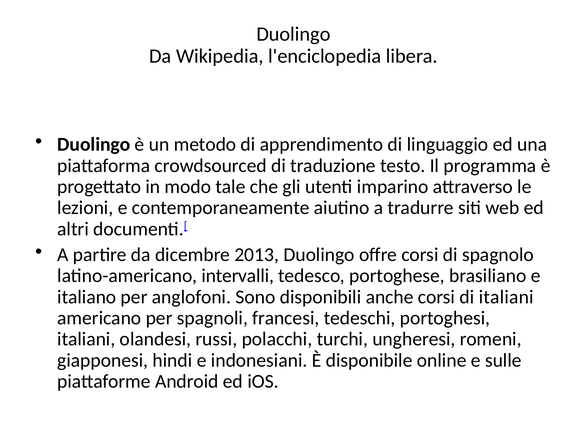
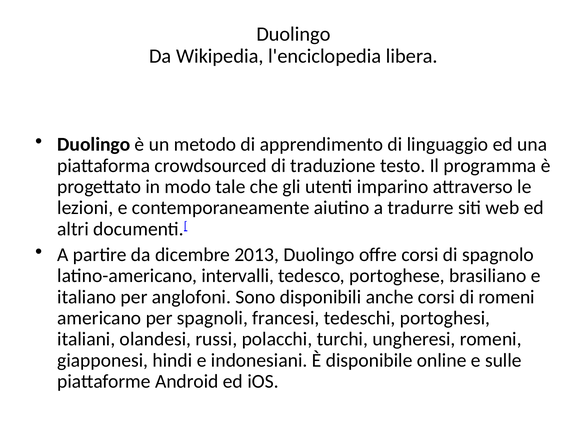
di italiani: italiani -> romeni (506, 297)
